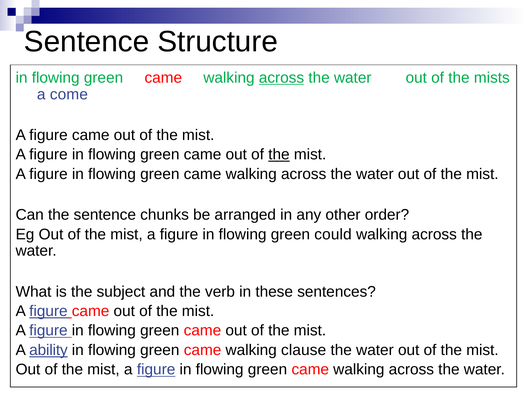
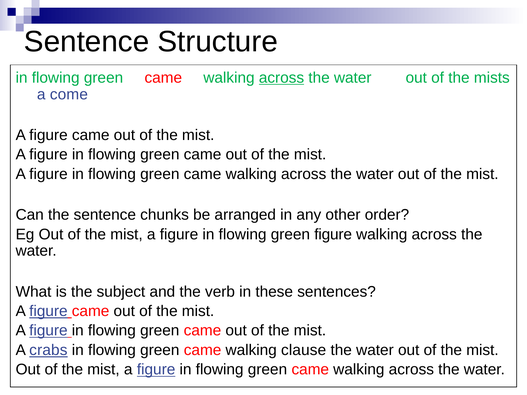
the underline: present -> none (279, 155)
green could: could -> figure (333, 234)
ability: ability -> crabs (48, 350)
